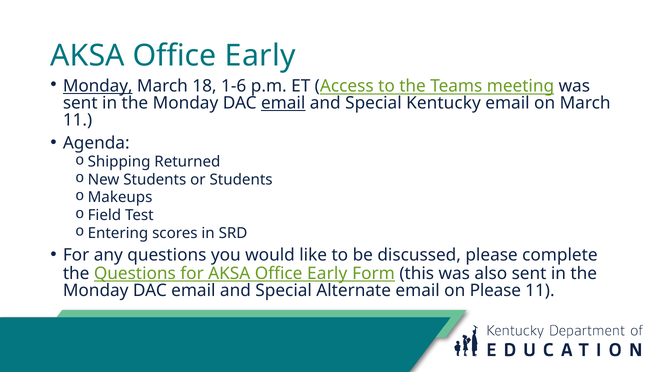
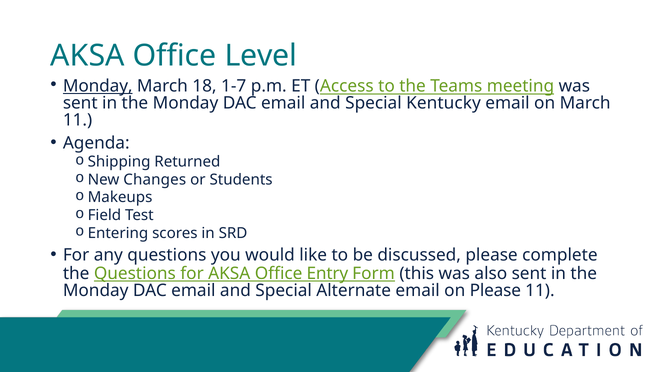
Early: Early -> Level (261, 56)
1-6: 1-6 -> 1-7 (234, 86)
email underline: present -> none (283, 103)
New Students: Students -> Changes (155, 180)
for AKSA Office Early: Early -> Entry (327, 274)
